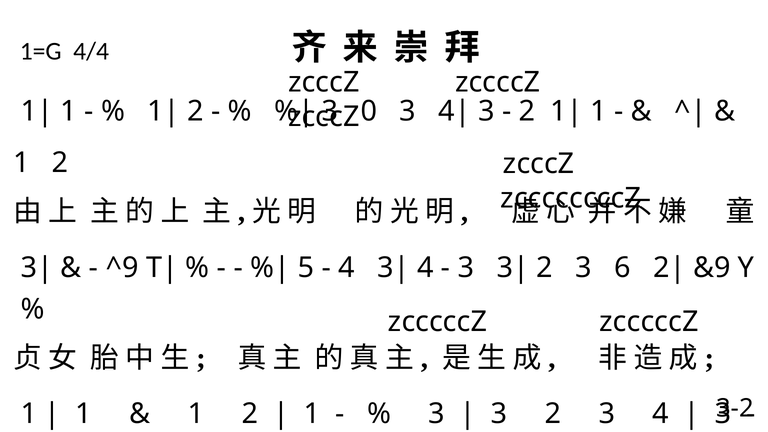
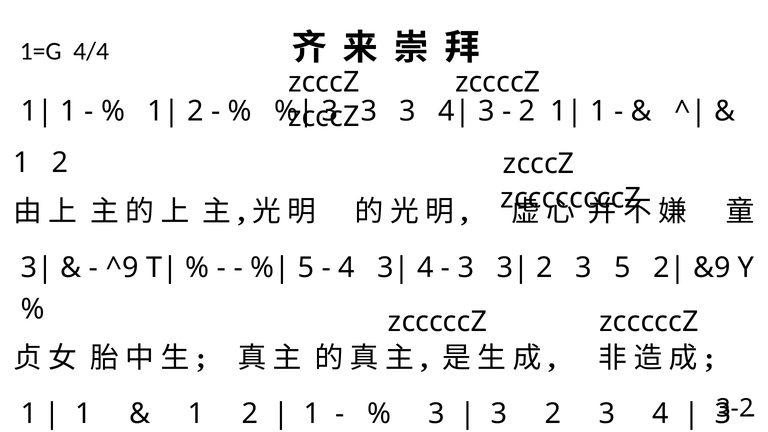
0: 0 -> 3 (369, 111)
3 6: 6 -> 5 (623, 268)
